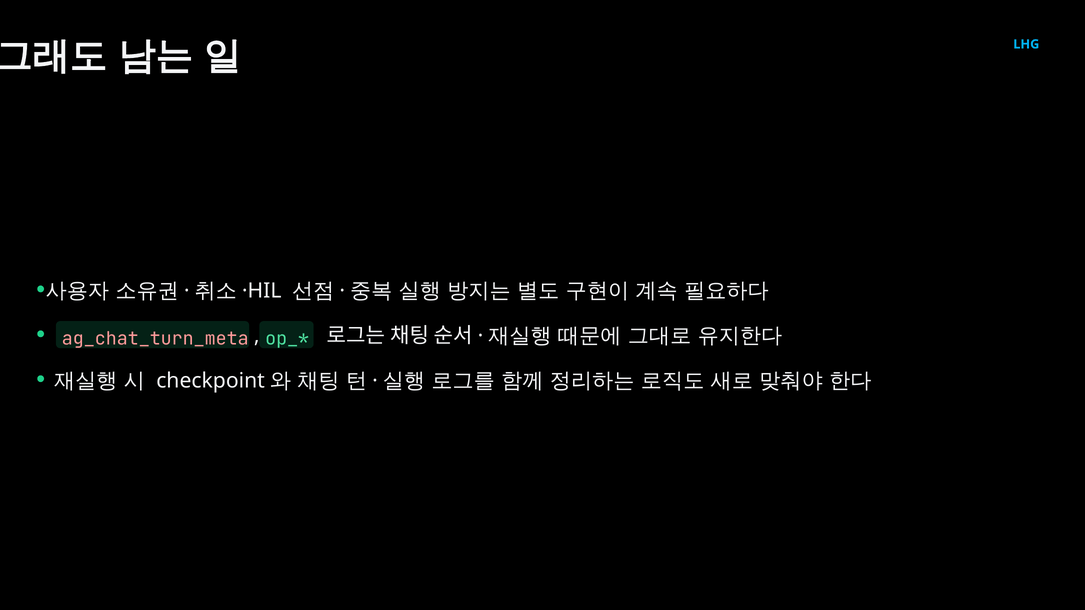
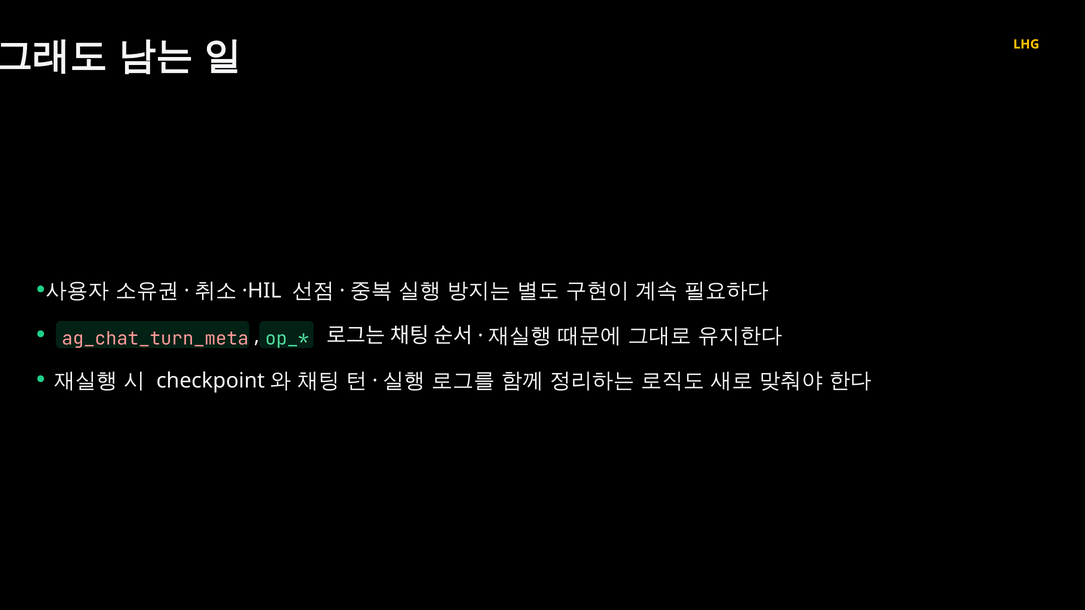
LHG colour: light blue -> yellow (1026, 44)
